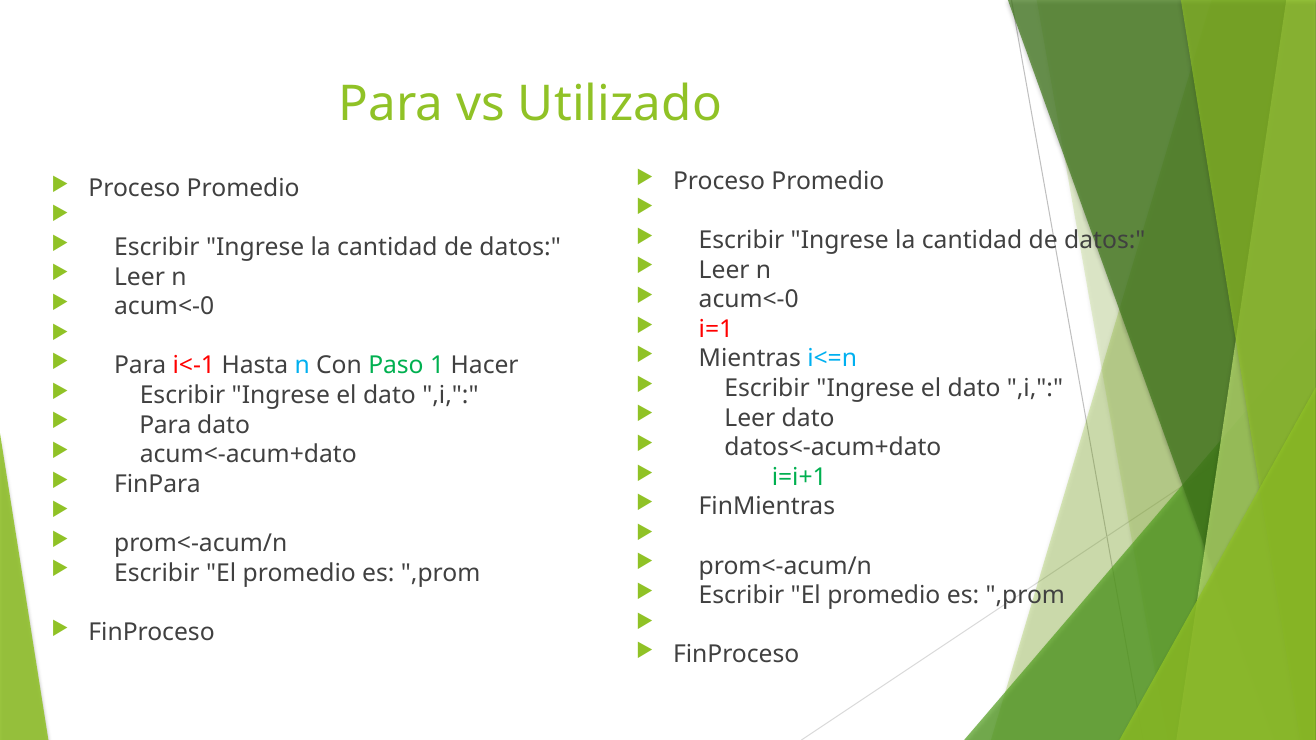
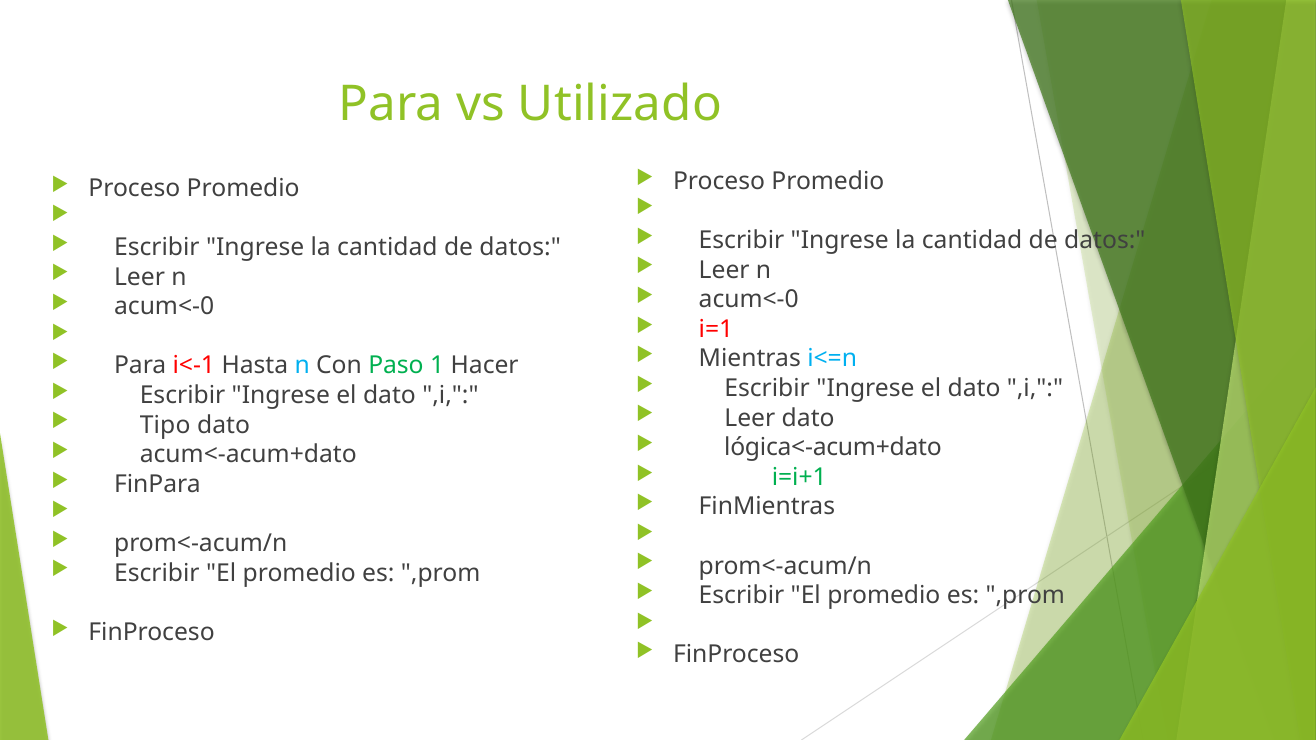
Para: Para -> Tipo (165, 425)
datos<-acum+dato: datos<-acum+dato -> lógica<-acum+dato (833, 448)
